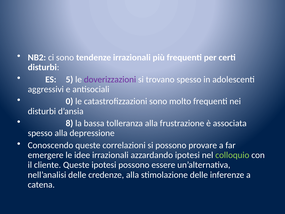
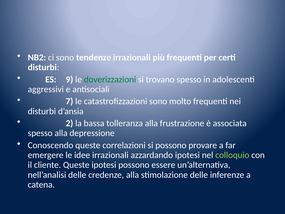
5: 5 -> 9 (69, 79)
doverizzazioni colour: purple -> green (110, 79)
0: 0 -> 7 (69, 101)
8: 8 -> 2 (69, 123)
